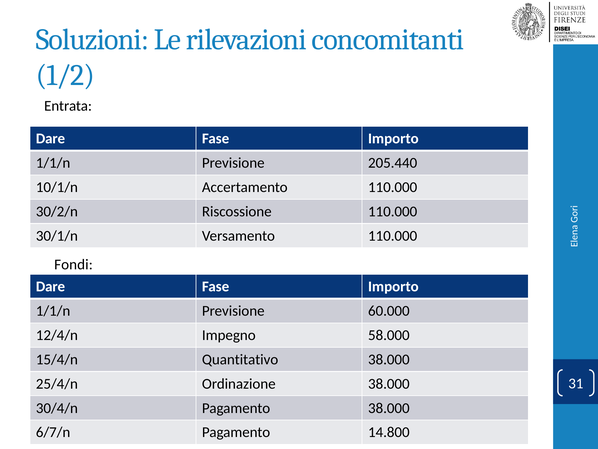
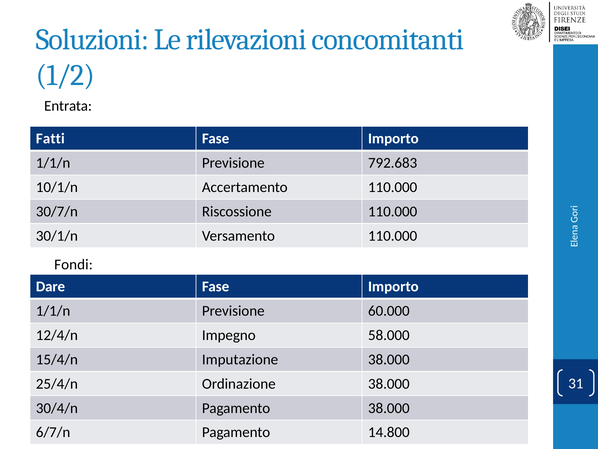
Dare: Dare -> Fatti (50, 139)
205.440: 205.440 -> 792.683 (393, 163)
30/2/n: 30/2/n -> 30/7/n (57, 211)
Quantitativo: Quantitativo -> Imputazione (240, 359)
